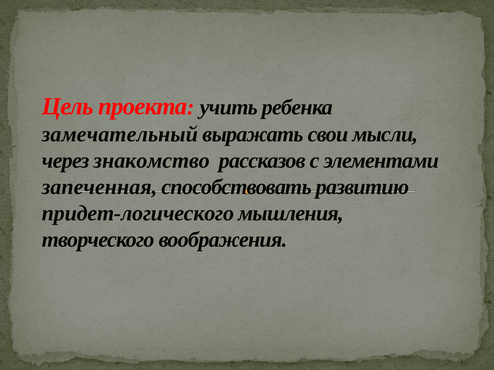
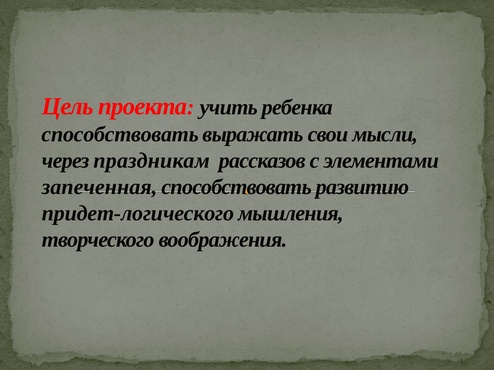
замечательный: замечательный -> способствовать (120, 134)
знакомство: знакомство -> праздникам (152, 161)
